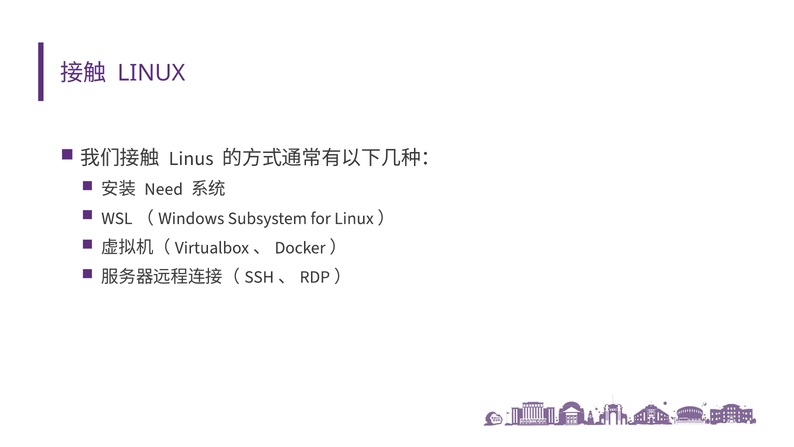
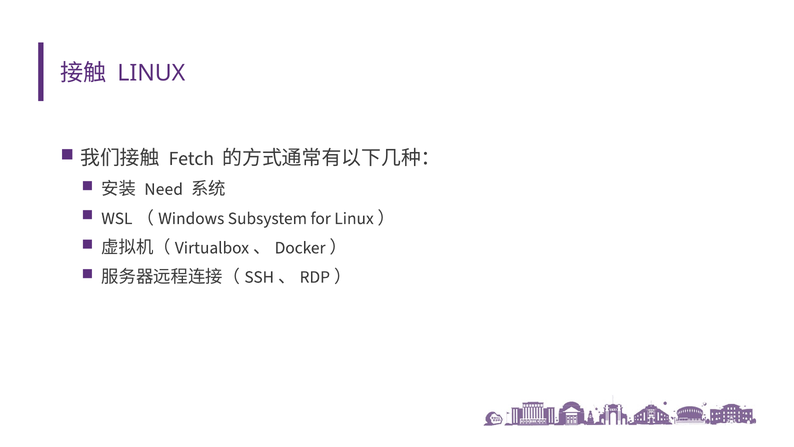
Linus: Linus -> Fetch (191, 158)
